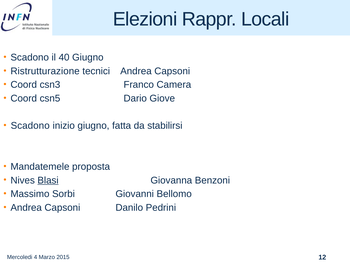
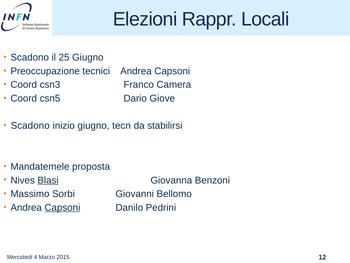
40: 40 -> 25 (64, 57)
Ristrutturazione: Ristrutturazione -> Preoccupazione (45, 71)
fatta: fatta -> tecn (122, 125)
Capsoni underline: none -> present (62, 207)
